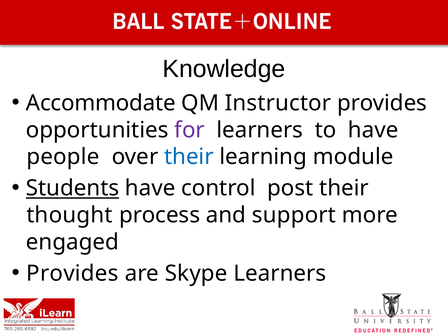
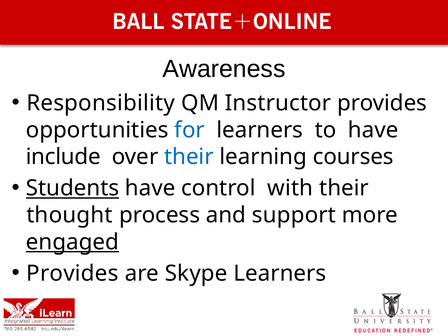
Knowledge: Knowledge -> Awareness (224, 69)
Accommodate: Accommodate -> Responsibility (101, 103)
for colour: purple -> blue (190, 130)
people: people -> include (63, 157)
module: module -> courses (353, 157)
post: post -> with (290, 188)
engaged underline: none -> present (72, 242)
